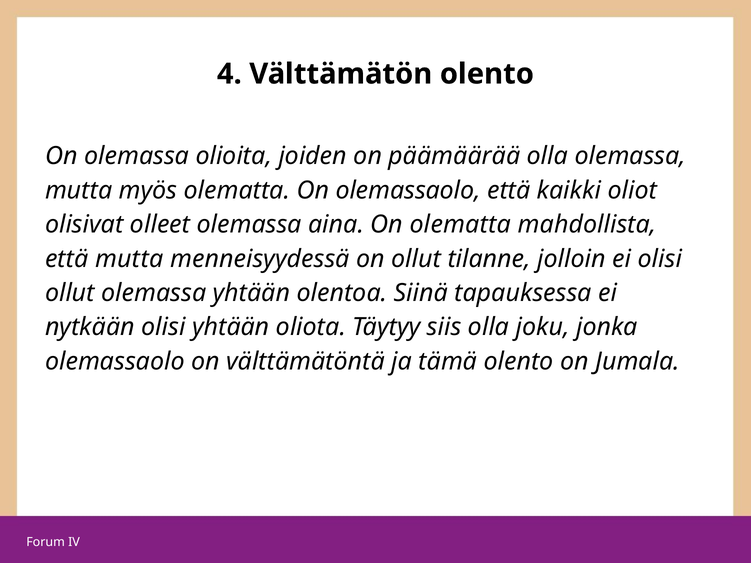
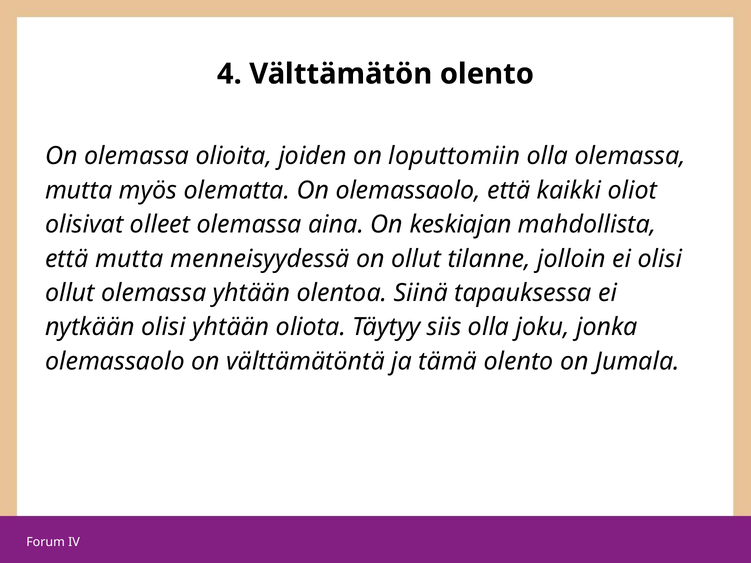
päämäärää: päämäärää -> loputtomiin (454, 156)
On olematta: olematta -> keskiajan (461, 225)
